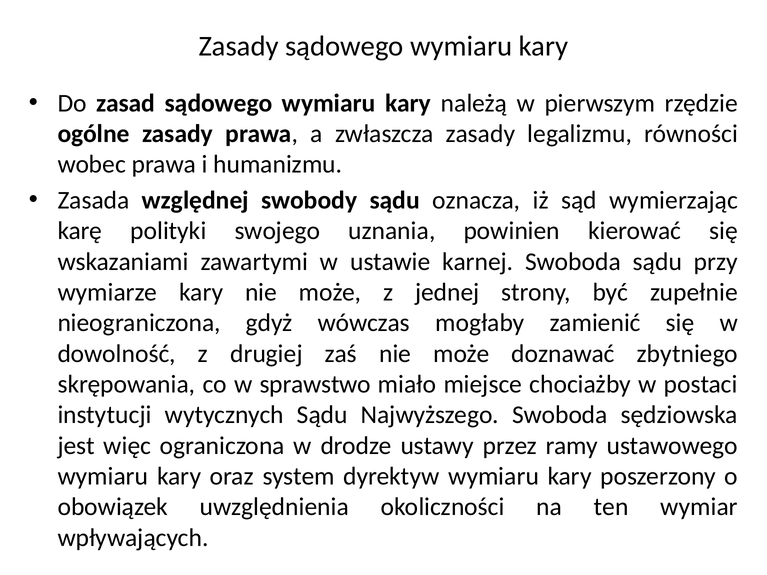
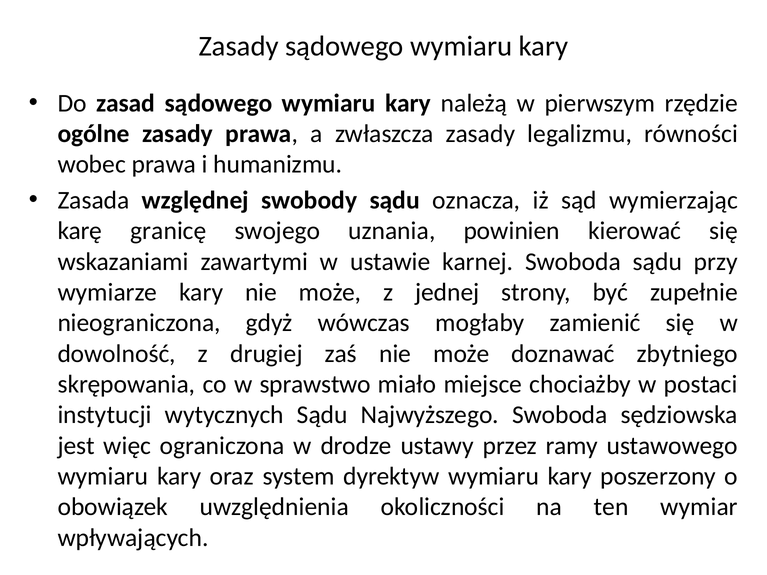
polityki: polityki -> granicę (168, 231)
